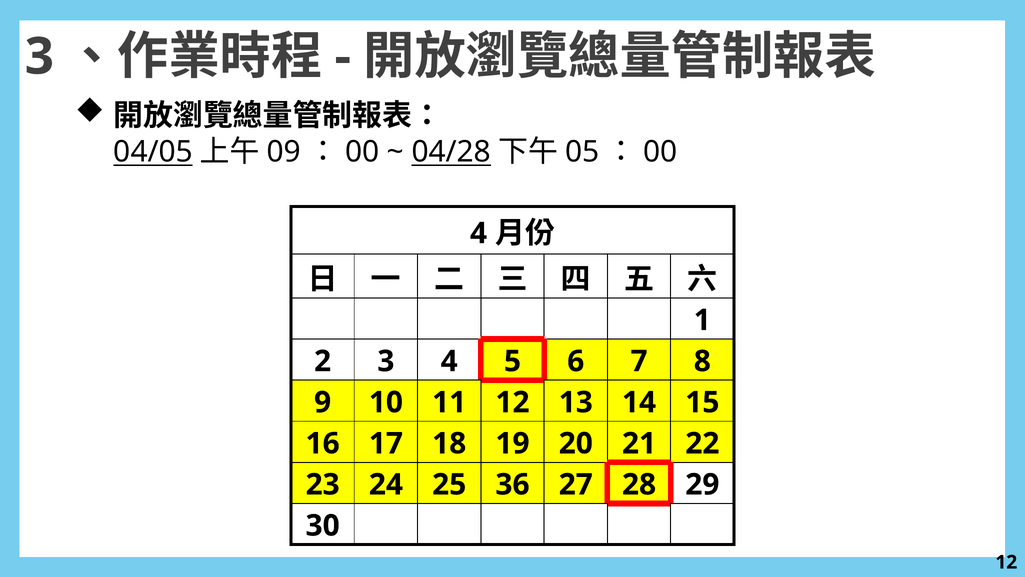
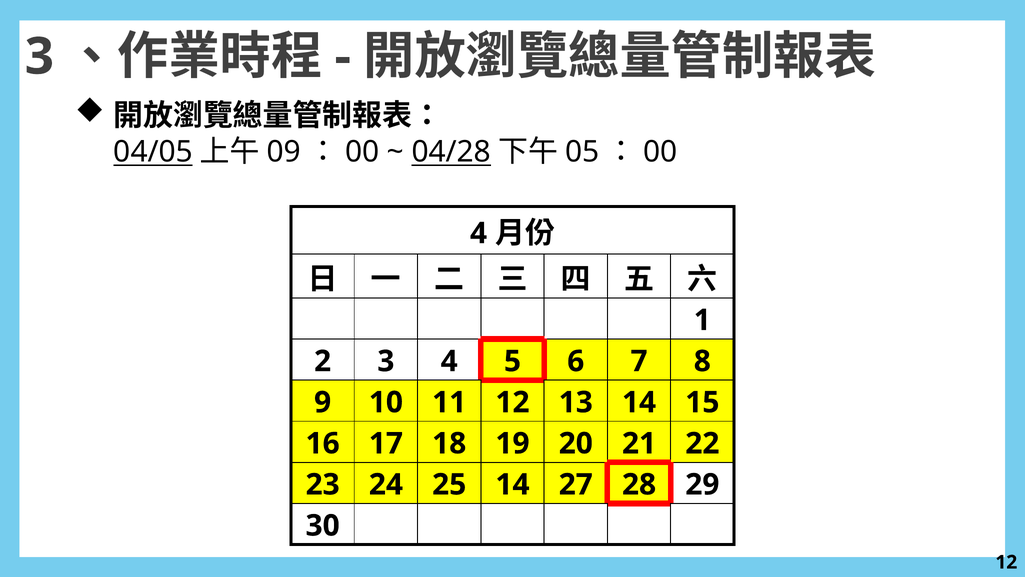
25 36: 36 -> 14 (513, 484)
